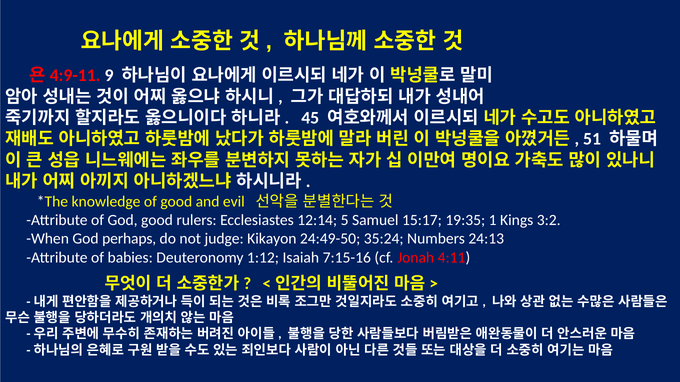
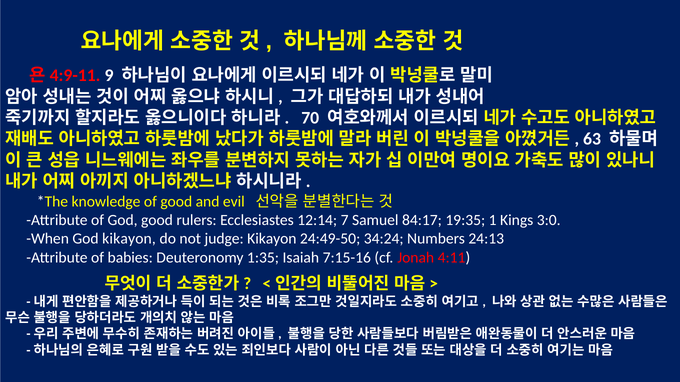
45: 45 -> 70 (310, 118)
51: 51 -> 63 (592, 139)
5: 5 -> 7 (345, 220)
15:17: 15:17 -> 84:17 (422, 220)
3:2: 3:2 -> 3:0 (549, 220)
God perhaps: perhaps -> kikayon (129, 239)
35:24: 35:24 -> 34:24 (384, 239)
1:12: 1:12 -> 1:35 (263, 258)
